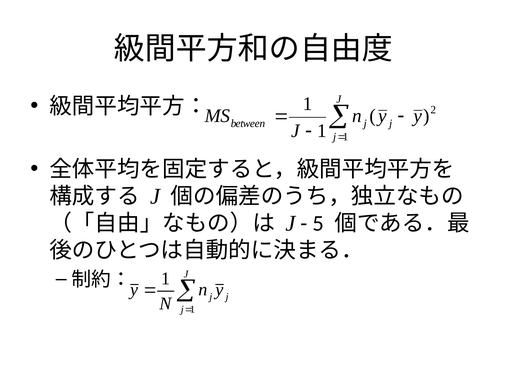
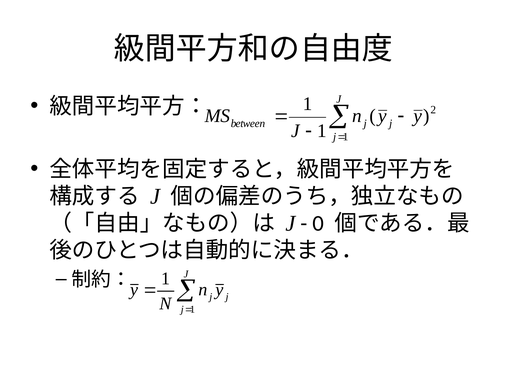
5: 5 -> 0 (318, 224)
